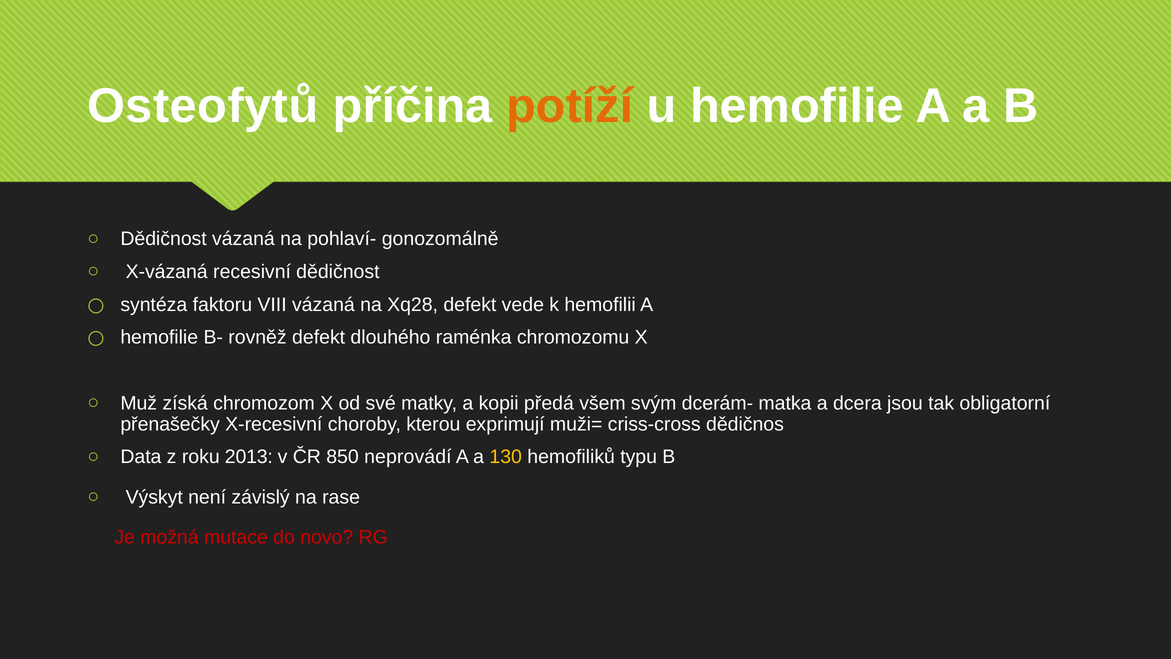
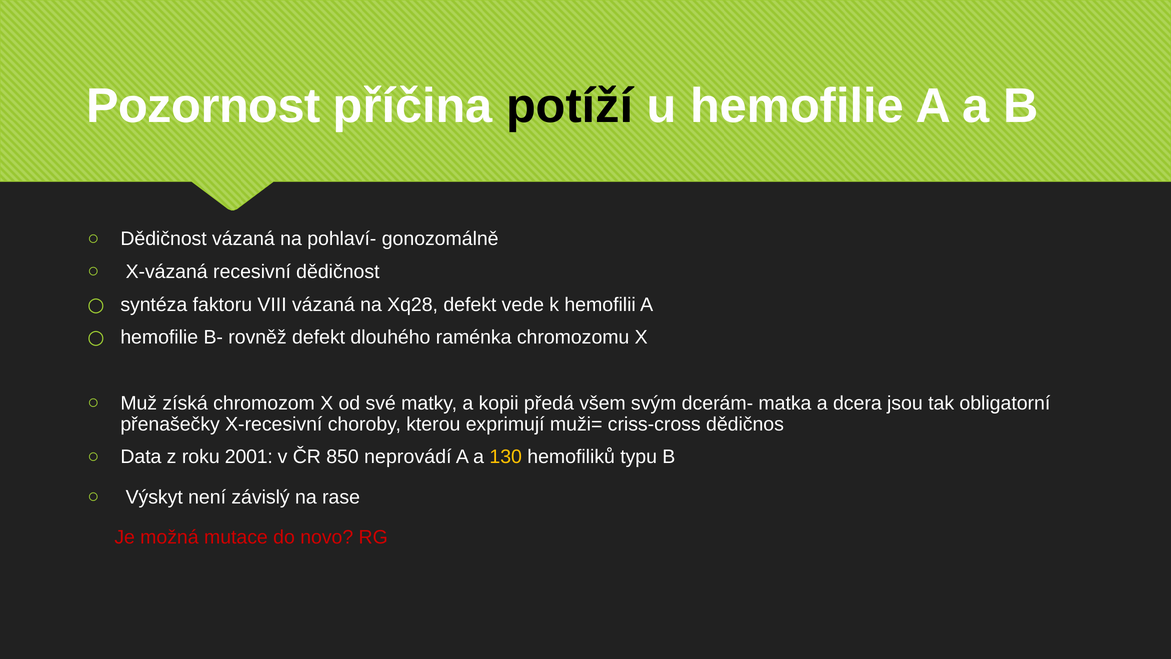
Osteofytů: Osteofytů -> Pozornost (203, 106)
potíží colour: orange -> black (570, 106)
2013: 2013 -> 2001 (249, 457)
